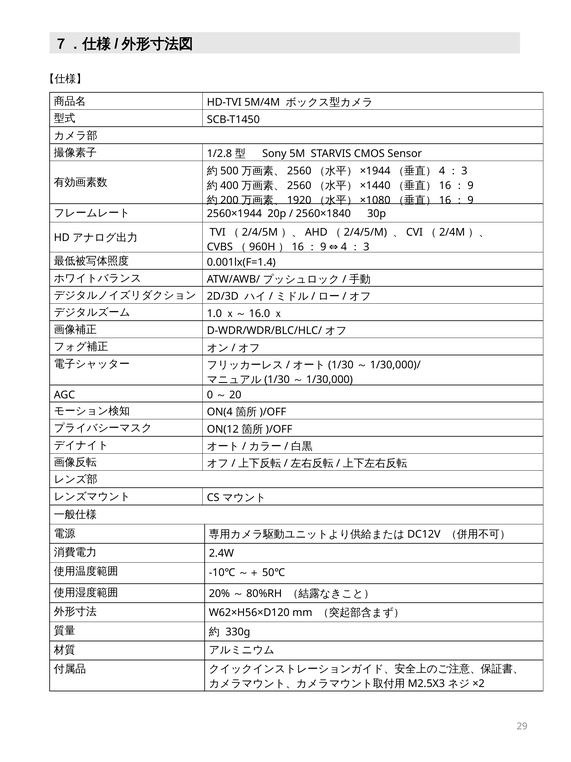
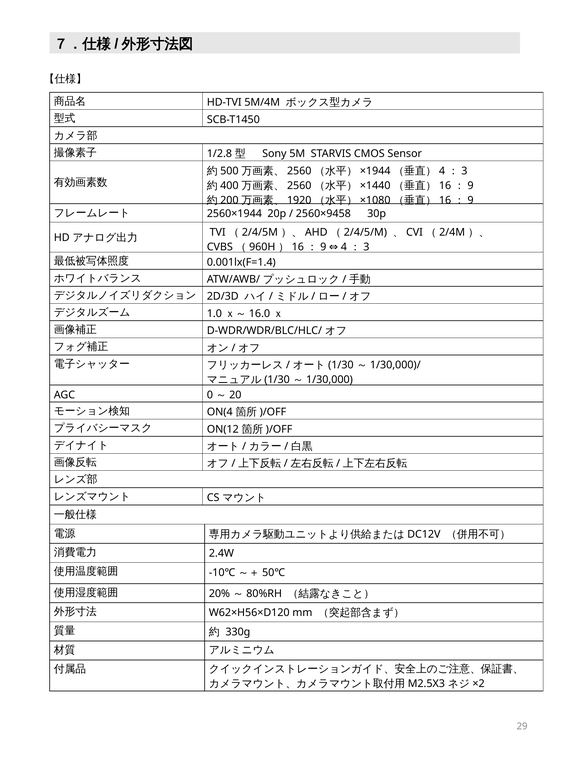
2560×1840: 2560×1840 -> 2560×9458 (323, 214)
